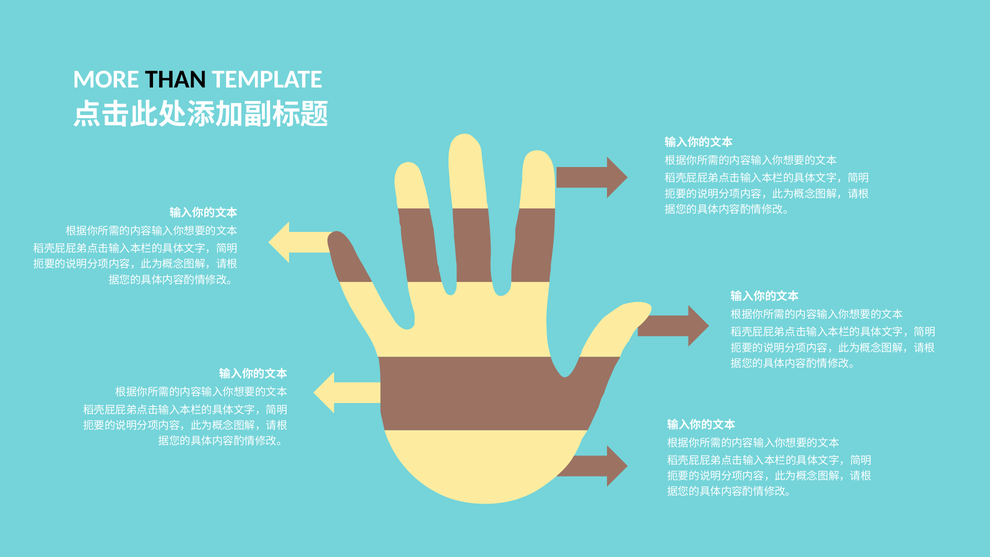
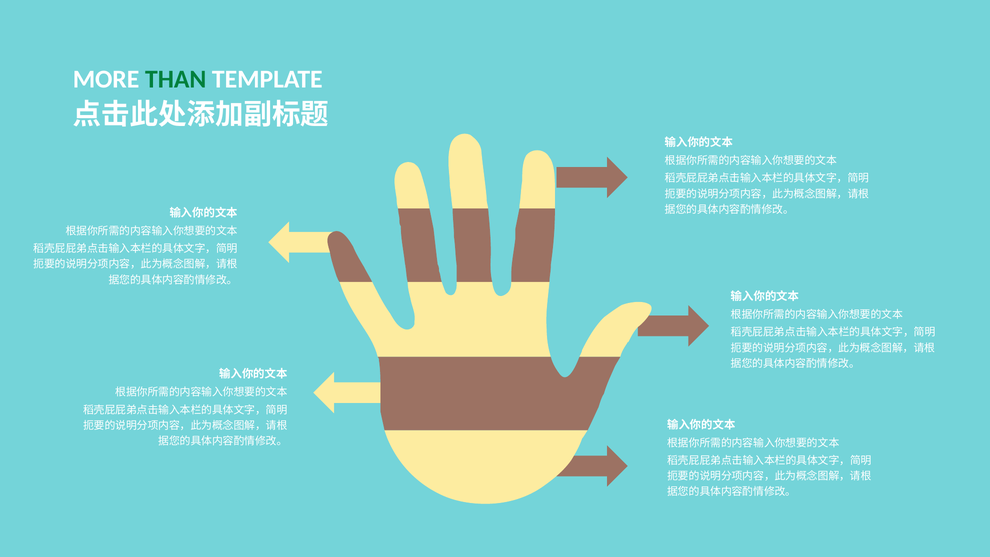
THAN colour: black -> green (176, 79)
